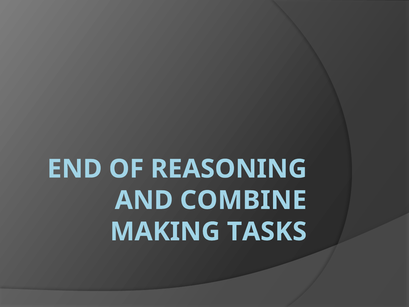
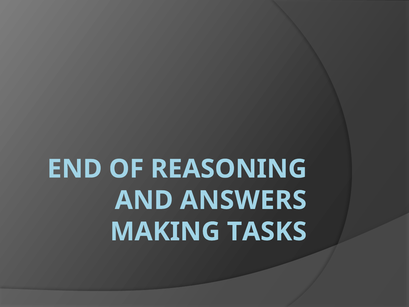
COMBINE: COMBINE -> ANSWERS (243, 200)
